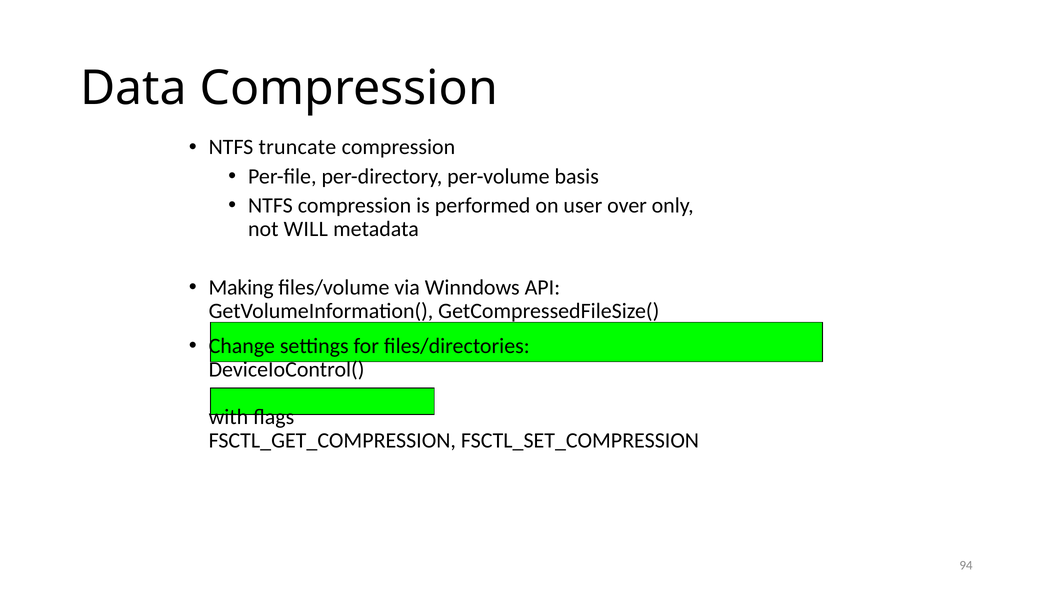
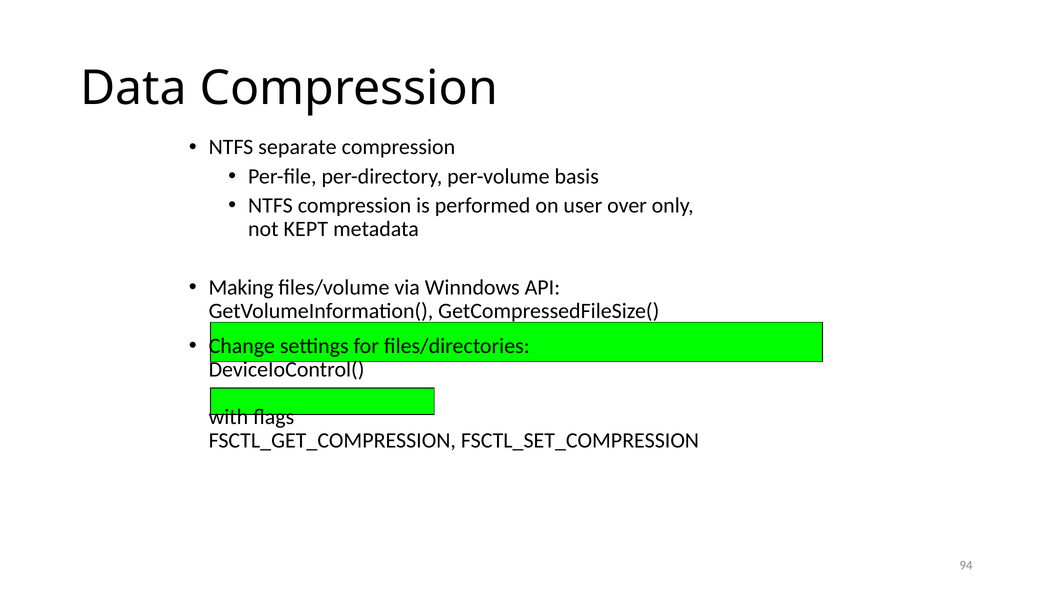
truncate: truncate -> separate (297, 147)
WILL: WILL -> KEPT (306, 229)
